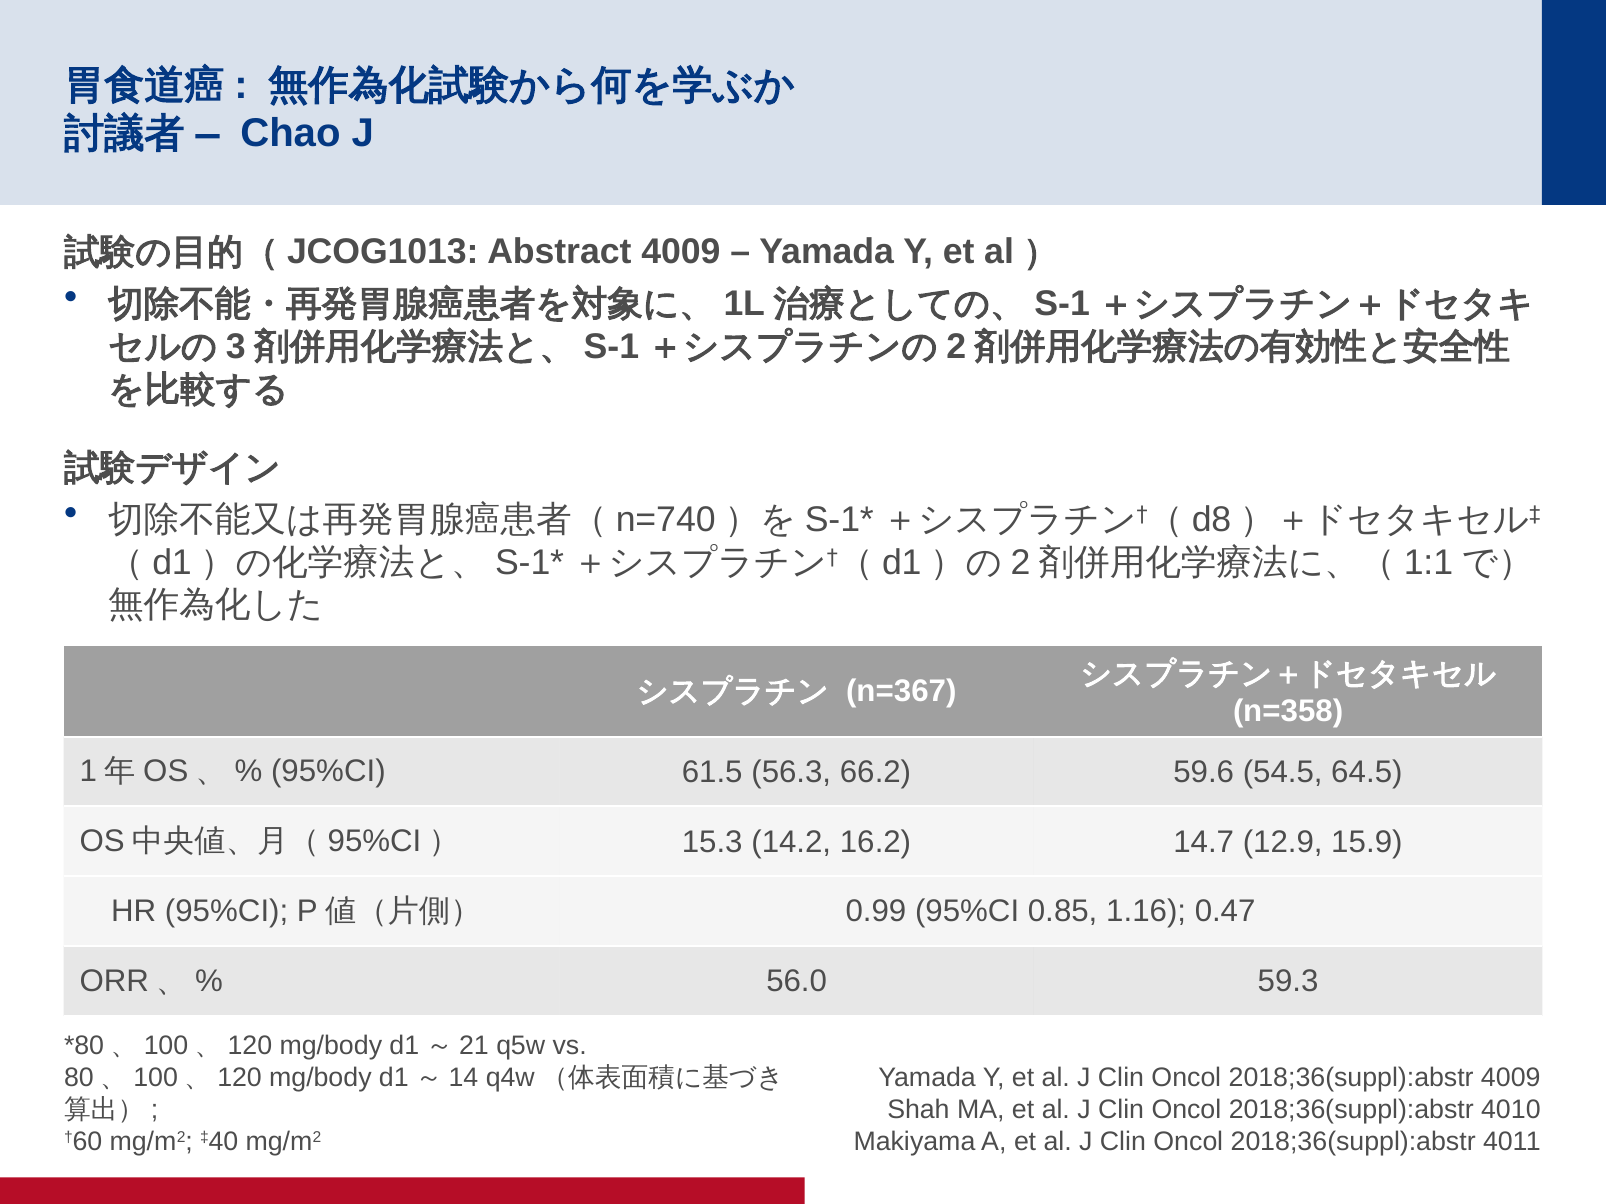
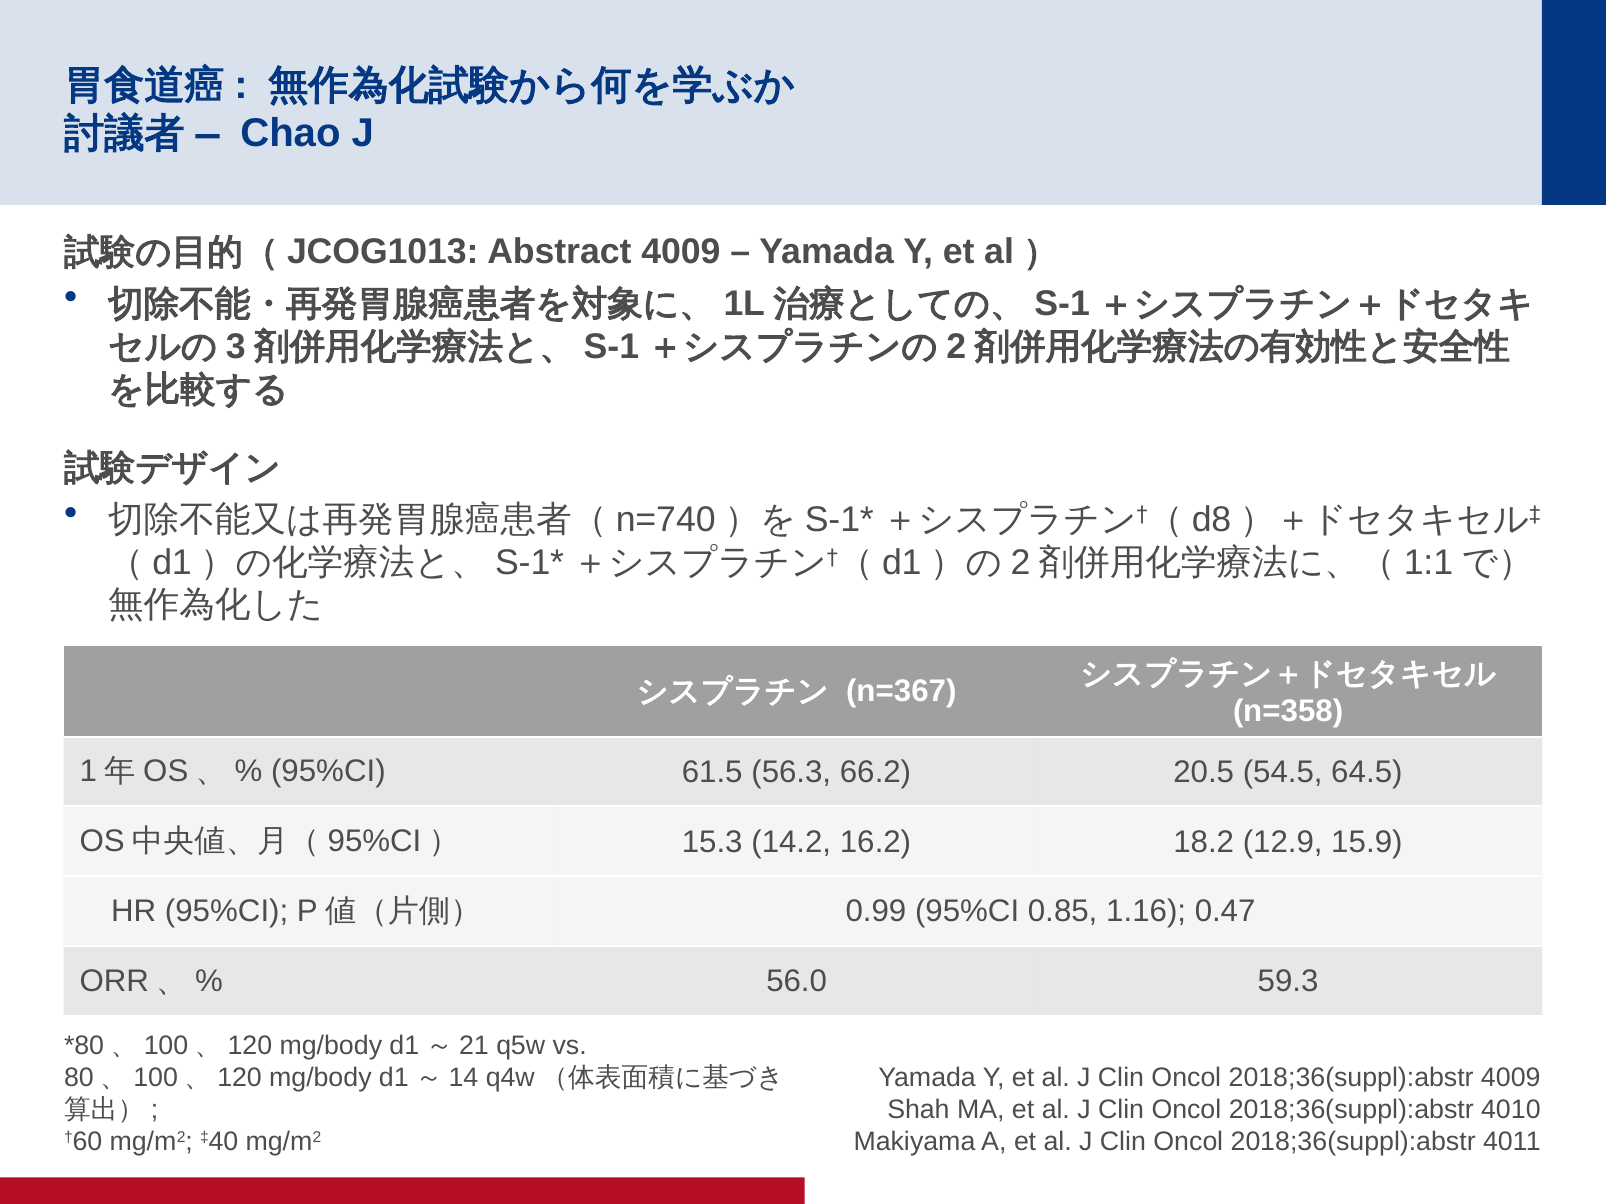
59.6: 59.6 -> 20.5 (1204, 772)
14.7: 14.7 -> 18.2 (1204, 842)
